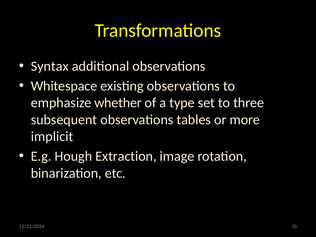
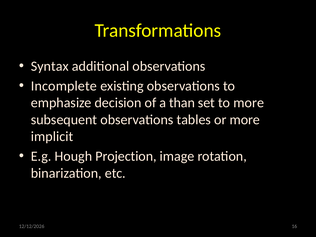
Whitespace: Whitespace -> Incomplete (64, 86)
whether: whether -> decision (118, 103)
type: type -> than (182, 103)
to three: three -> more (249, 103)
Extraction: Extraction -> Projection (126, 156)
